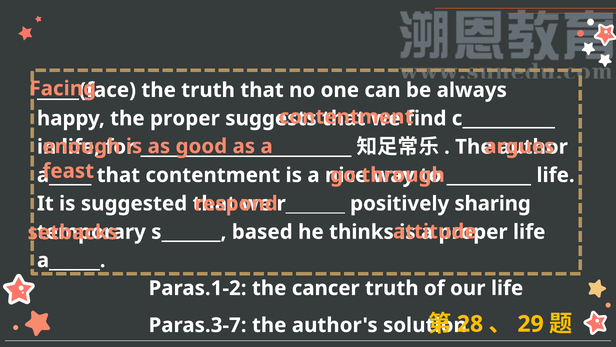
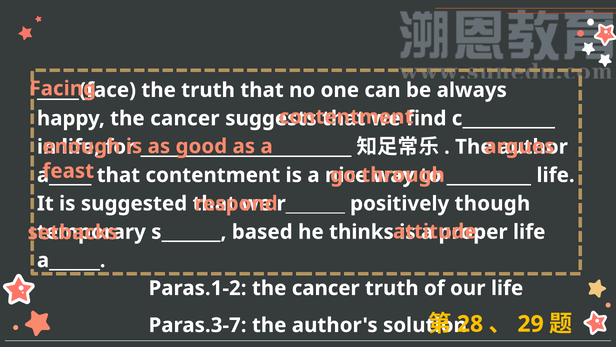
happy the proper: proper -> cancer (185, 118)
sharing: sharing -> though (492, 203)
